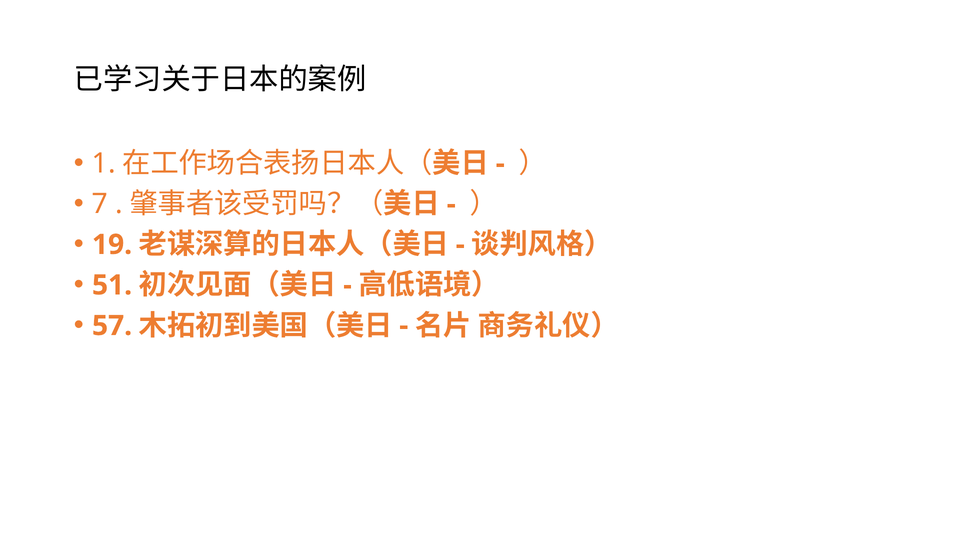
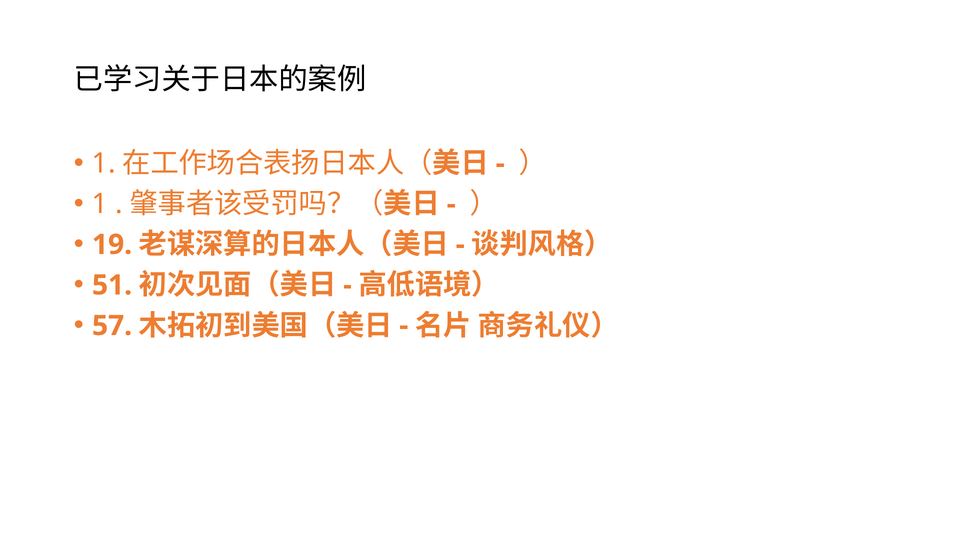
7: 7 -> 1 (100, 204)
